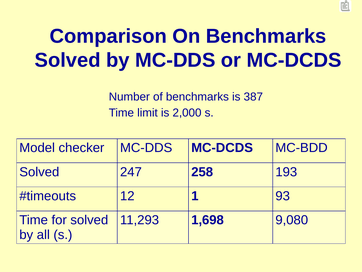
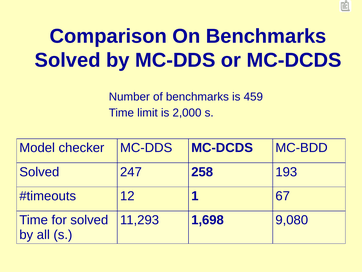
387: 387 -> 459 (253, 97)
93: 93 -> 67 (283, 196)
